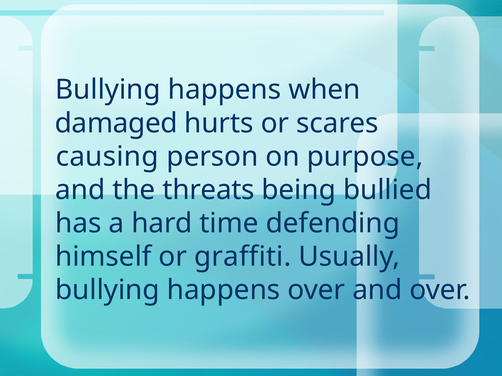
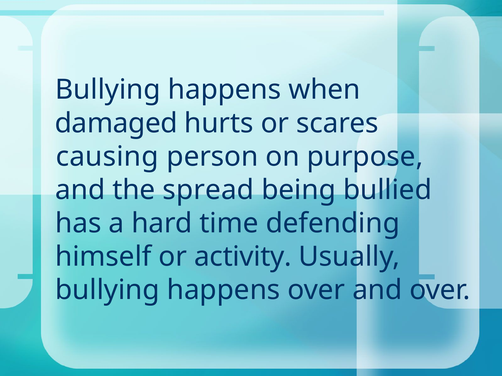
threats: threats -> spread (208, 190)
graffiti: graffiti -> activity (243, 257)
